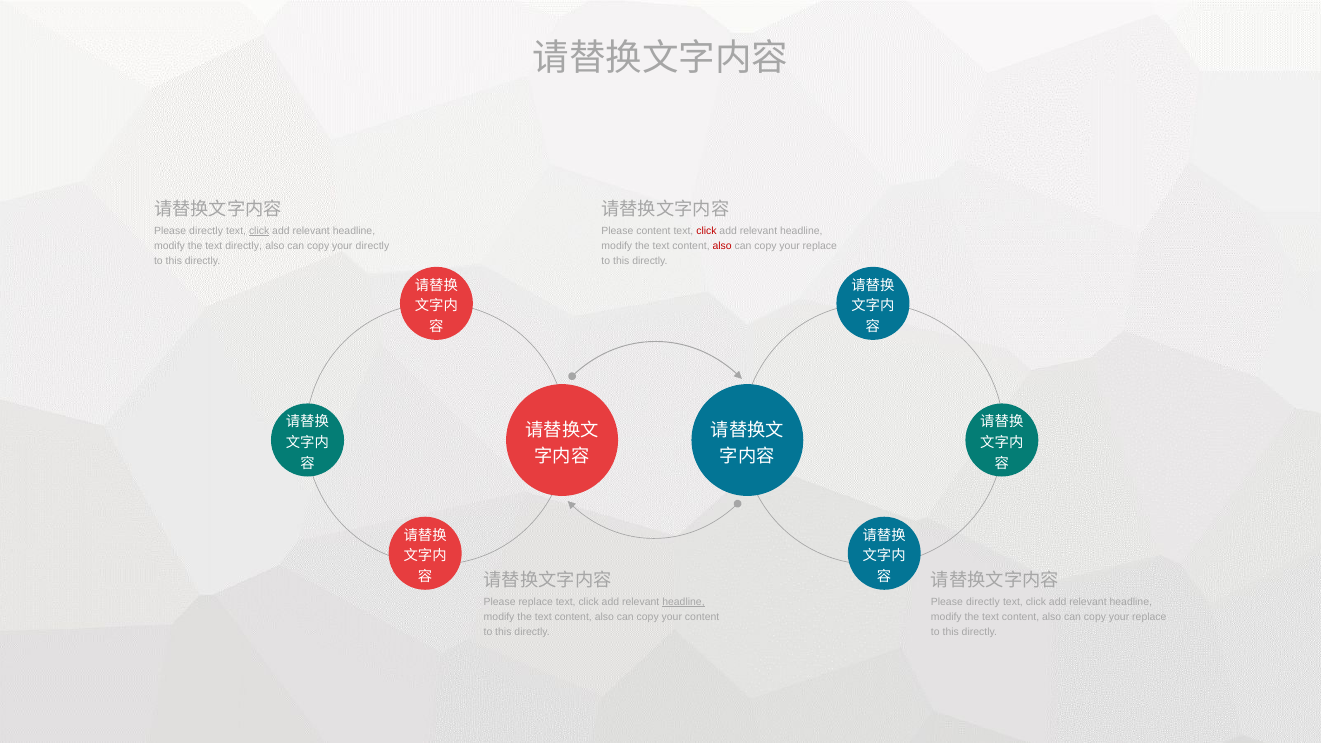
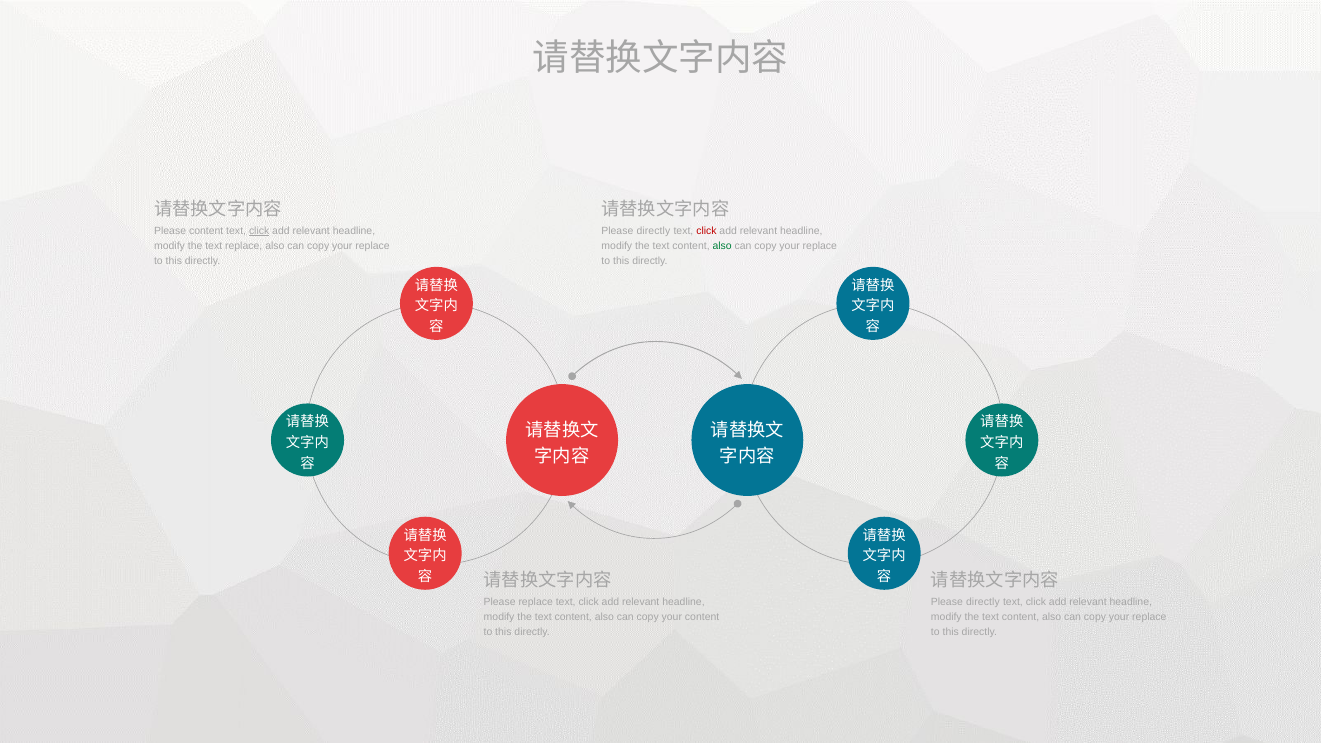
directly: directly -> content (206, 231)
content: content -> directly (653, 231)
text directly: directly -> replace (244, 246)
directly: directly -> replace (373, 246)
also colour: red -> green (722, 246)
headline underline: present -> none (683, 602)
